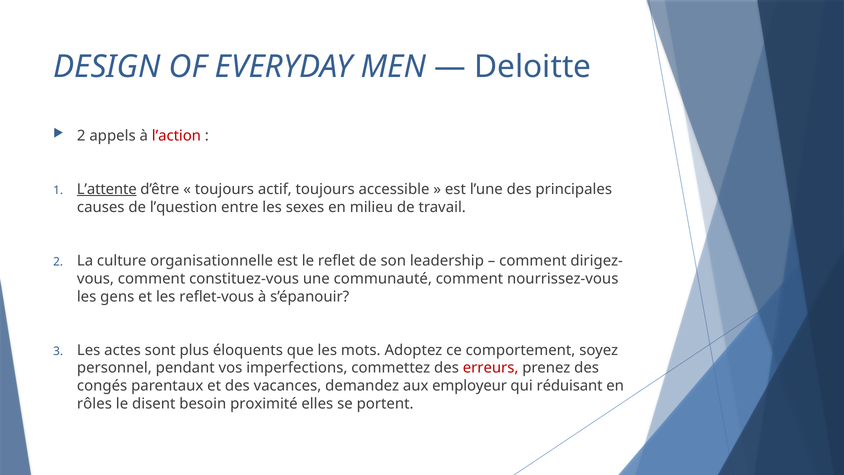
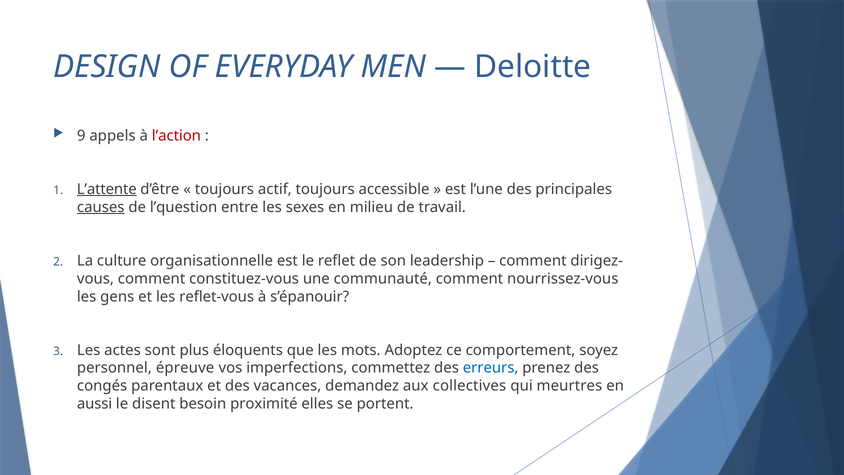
2: 2 -> 9 (81, 136)
causes underline: none -> present (101, 207)
pendant: pendant -> épreuve (185, 368)
erreurs colour: red -> blue (491, 368)
employeur: employeur -> collectives (469, 386)
réduisant: réduisant -> meurtres (569, 386)
rôles: rôles -> aussi (95, 404)
